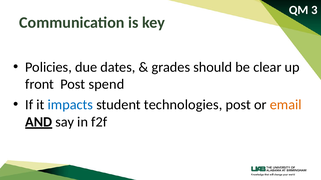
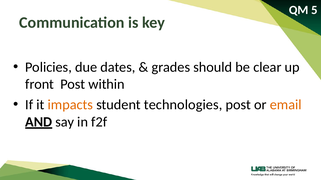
3: 3 -> 5 (314, 10)
spend: spend -> within (107, 84)
impacts colour: blue -> orange (70, 105)
